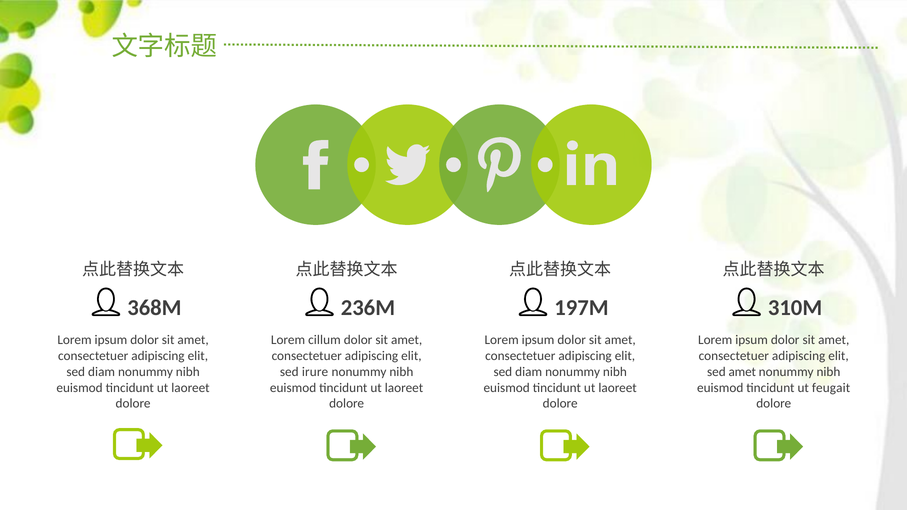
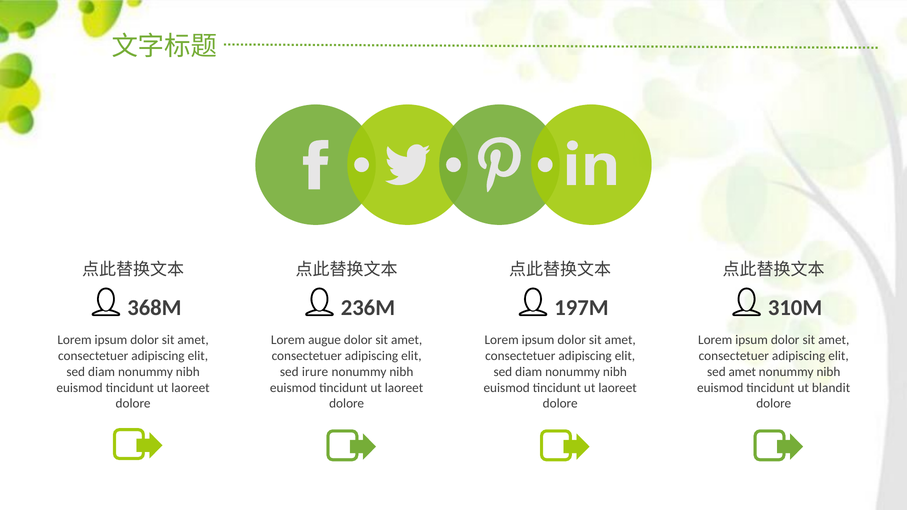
cillum: cillum -> augue (325, 340)
feugait: feugait -> blandit (831, 388)
